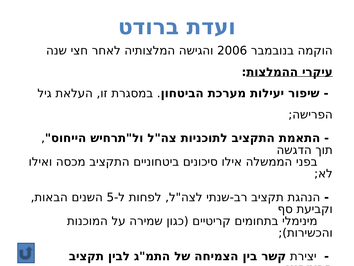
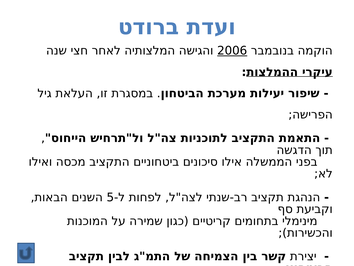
2006 underline: none -> present (232, 51)
